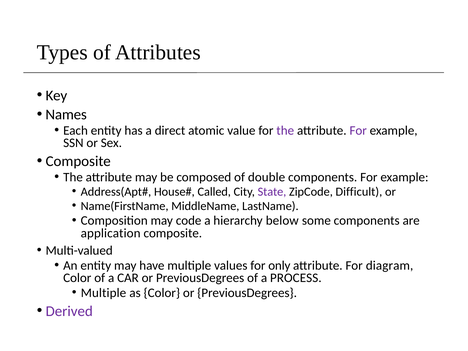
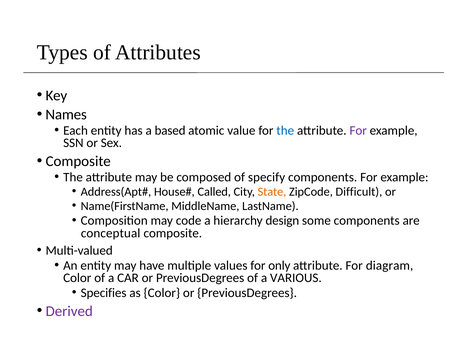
direct: direct -> based (170, 131)
the colour: purple -> blue (285, 131)
double: double -> specify (267, 177)
State colour: purple -> orange (272, 192)
below: below -> design (282, 221)
application: application -> conceptual (111, 233)
PROCESS: PROCESS -> VARIOUS (296, 278)
Multiple: Multiple -> Specifies (104, 293)
